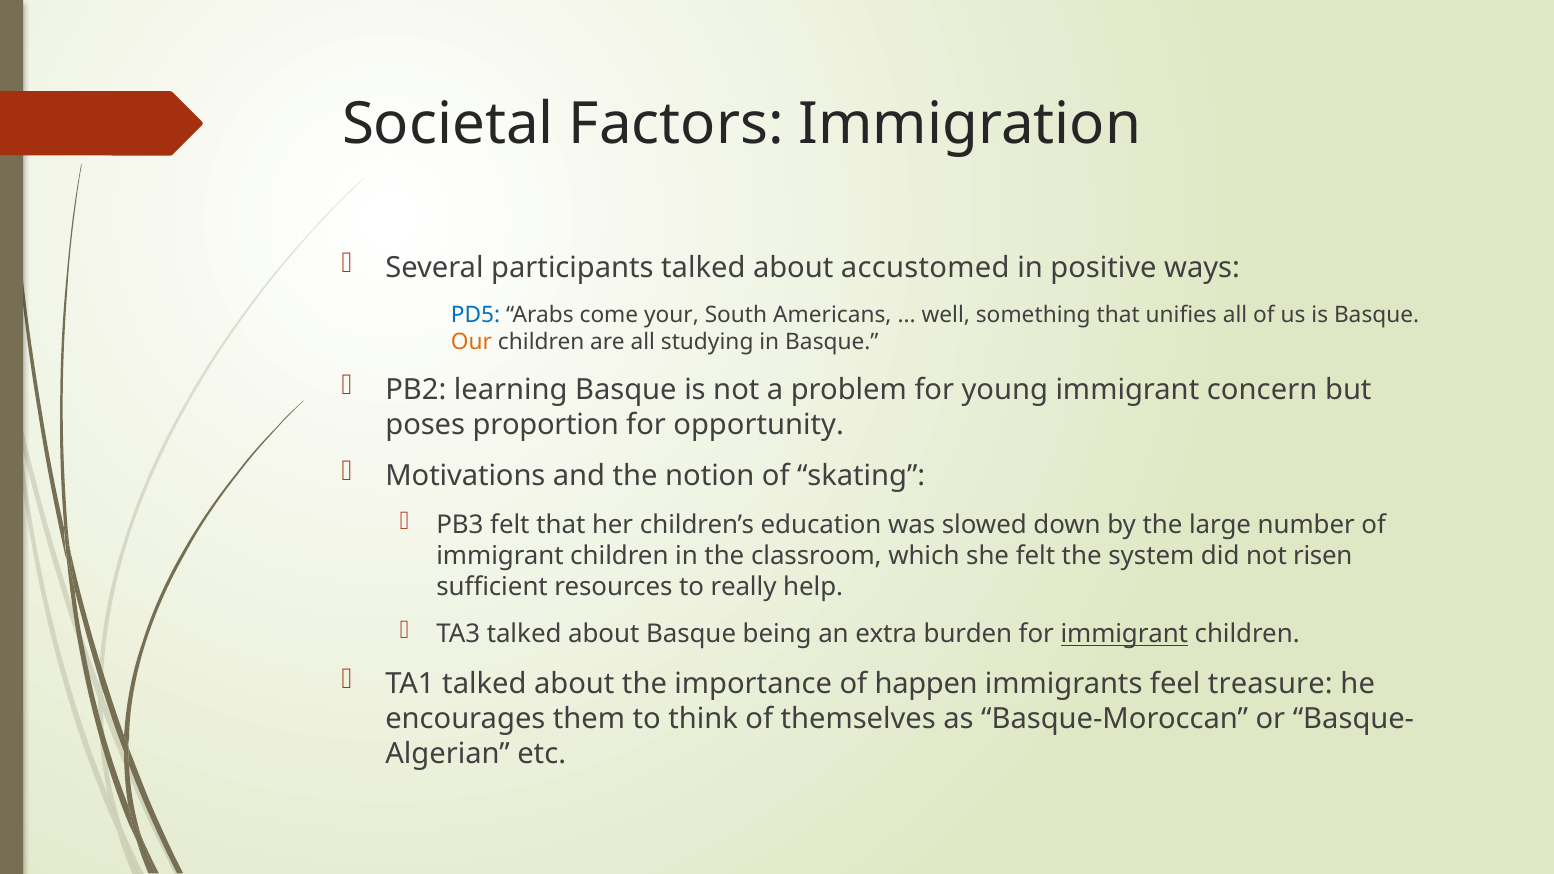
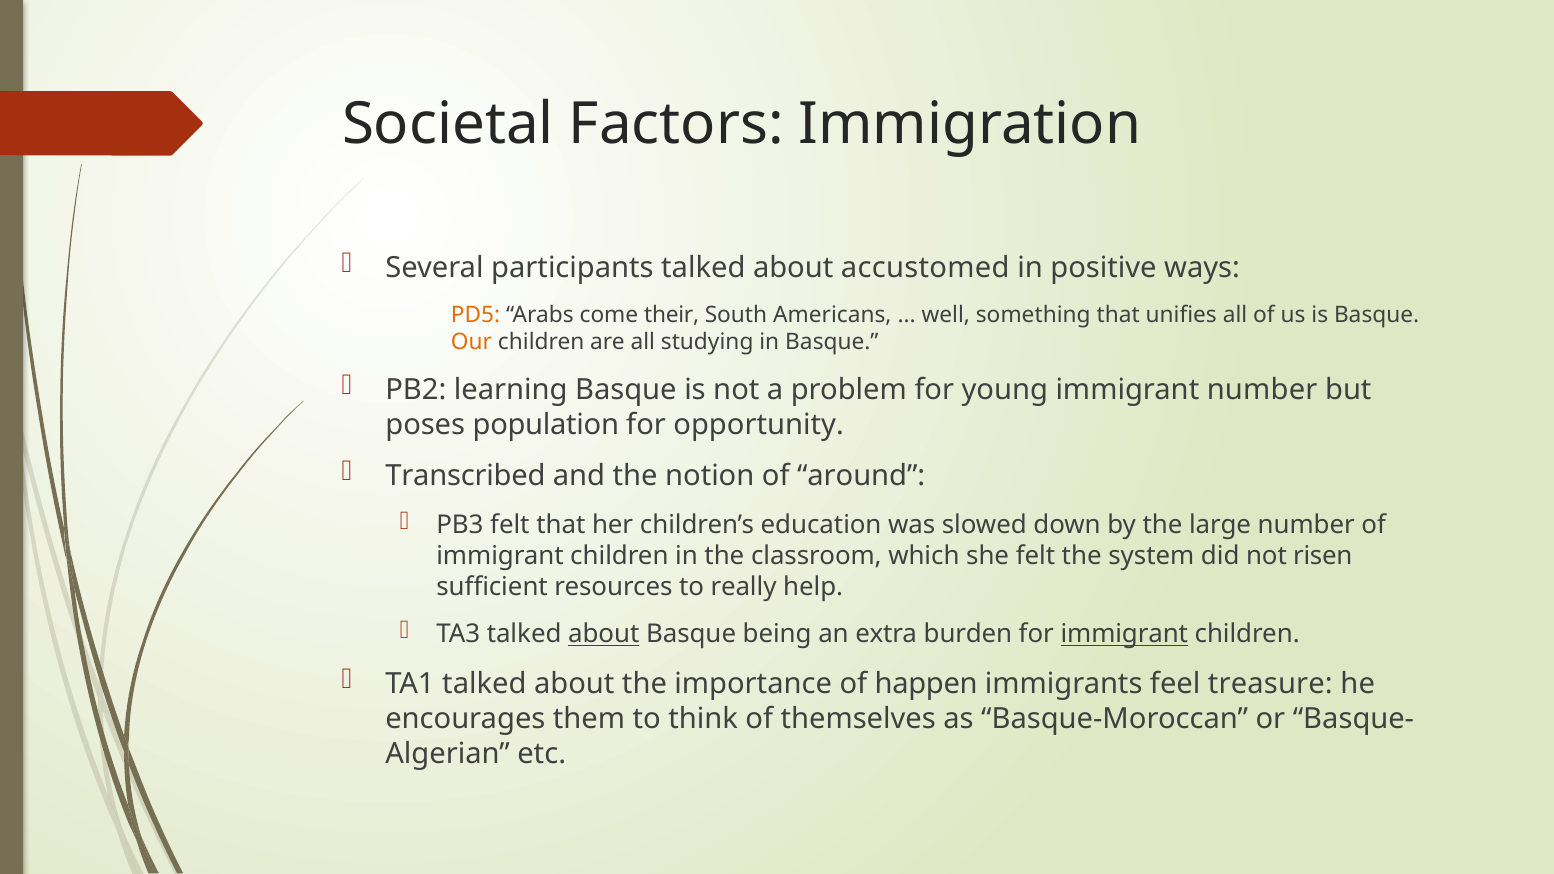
PD5 colour: blue -> orange (476, 315)
your: your -> their (672, 315)
immigrant concern: concern -> number (1262, 390)
proportion: proportion -> population (546, 425)
Motivations: Motivations -> Transcribed (465, 476)
skating: skating -> around (861, 476)
about underline: none -> present (604, 634)
